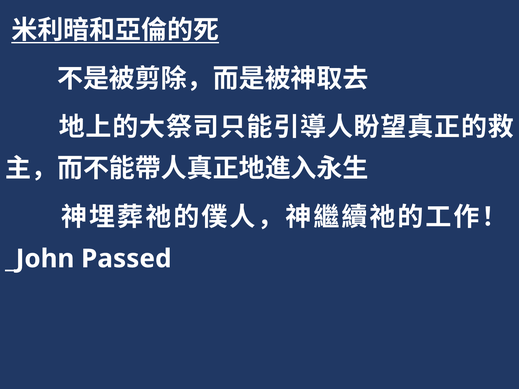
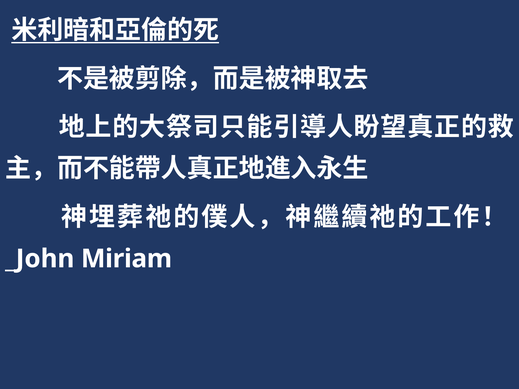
Passed: Passed -> Miriam (127, 259)
